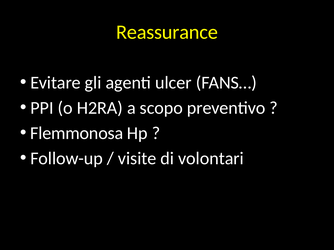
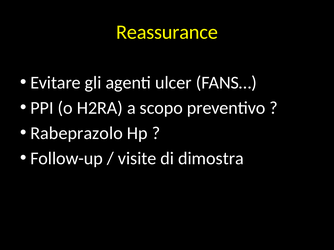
Flemmonosa: Flemmonosa -> Rabeprazolo (77, 133)
volontari: volontari -> dimostra (211, 159)
